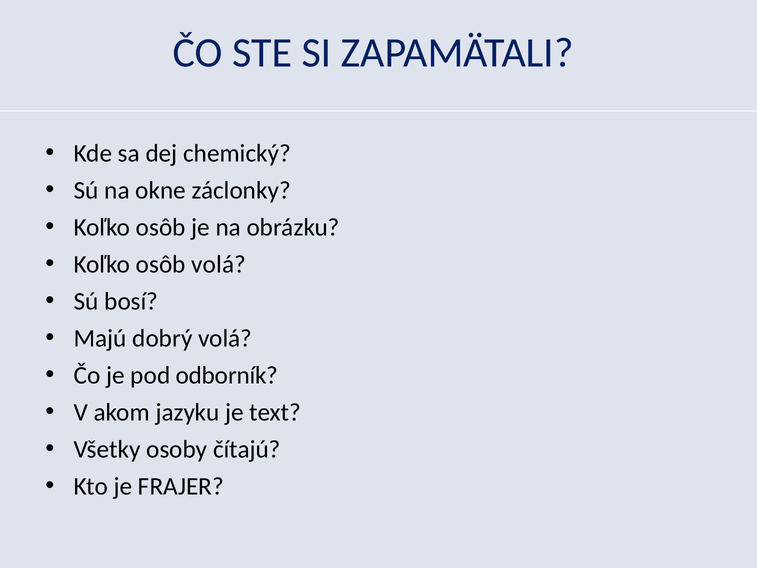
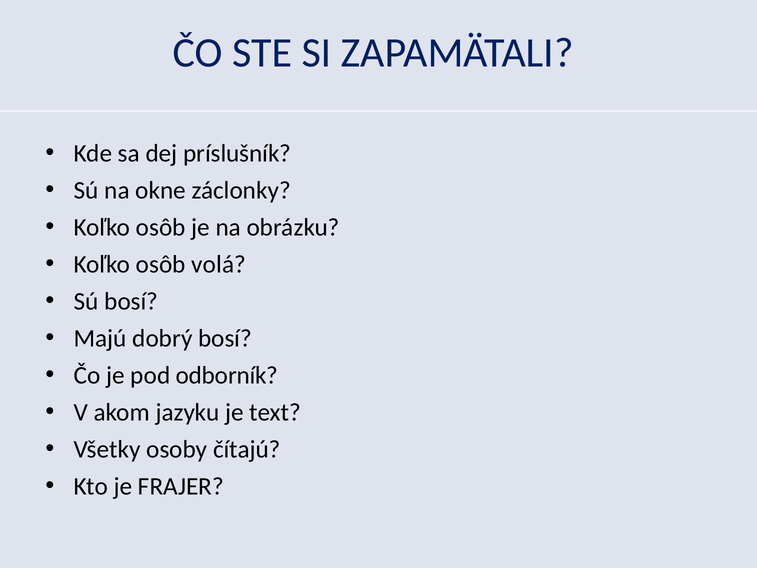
chemický: chemický -> príslušník (237, 153)
dobrý volá: volá -> bosí (225, 338)
